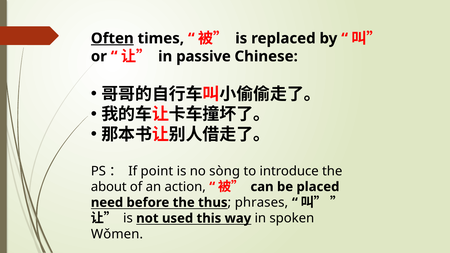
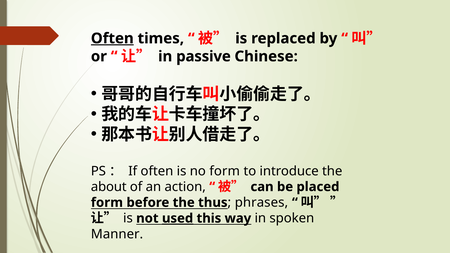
If point: point -> often (157, 171)
no sòng: sòng -> form (225, 171)
need: need -> form (107, 203)
used underline: none -> present (178, 218)
Wǒmen: Wǒmen -> Manner (117, 234)
